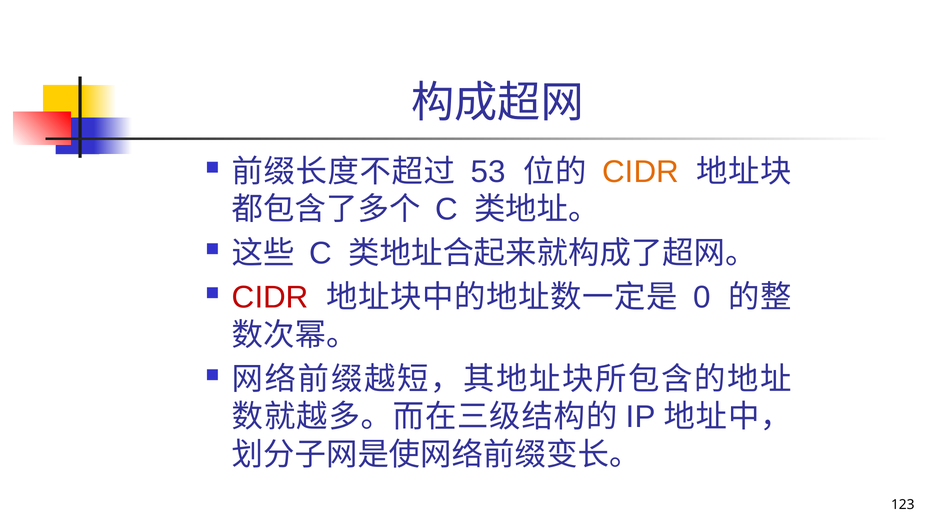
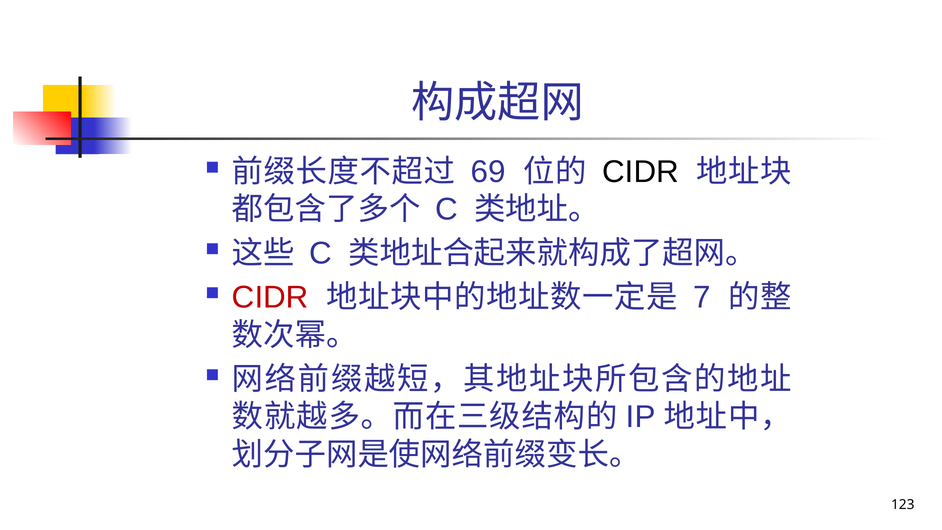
53: 53 -> 69 (488, 172)
CIDR colour: orange -> black (641, 172)
0: 0 -> 7 (702, 298)
